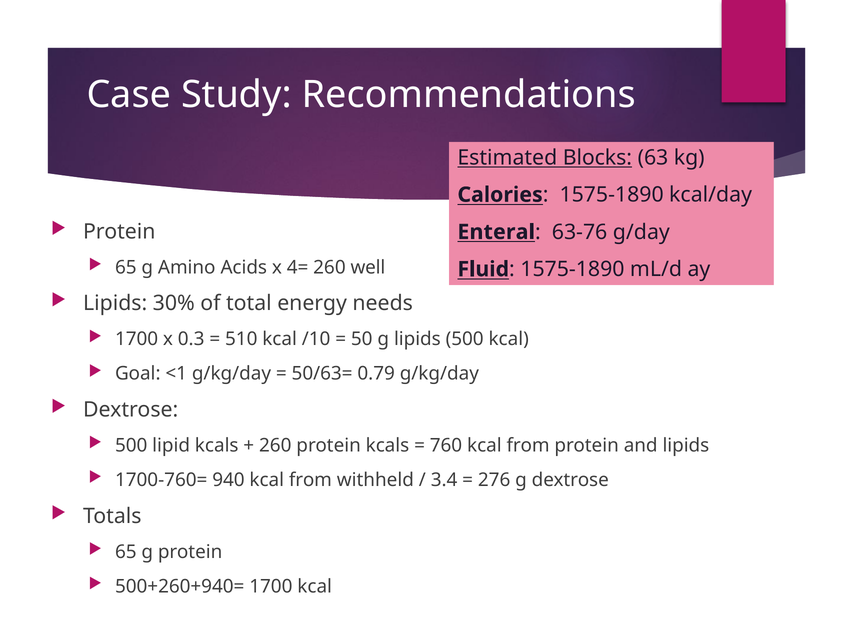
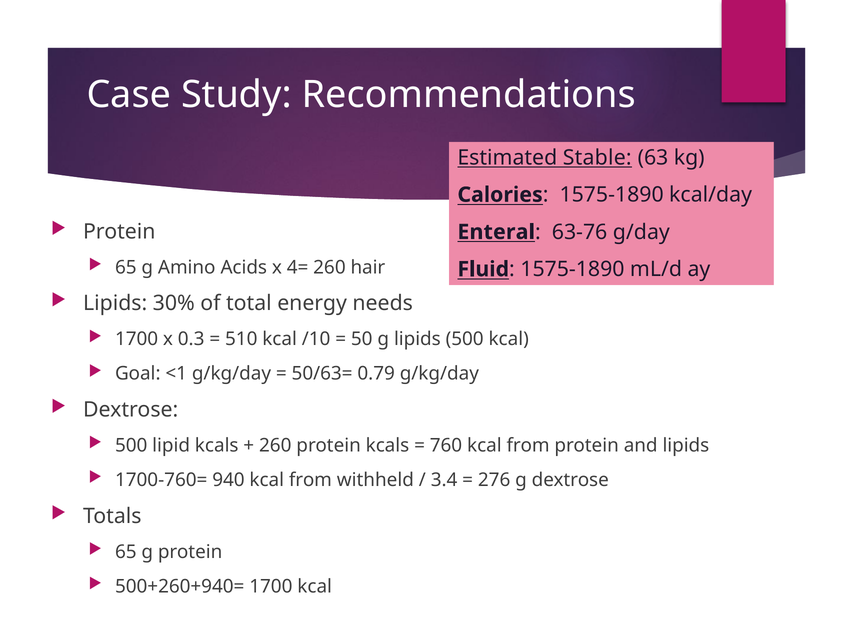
Blocks: Blocks -> Stable (597, 158)
well: well -> hair (368, 267)
